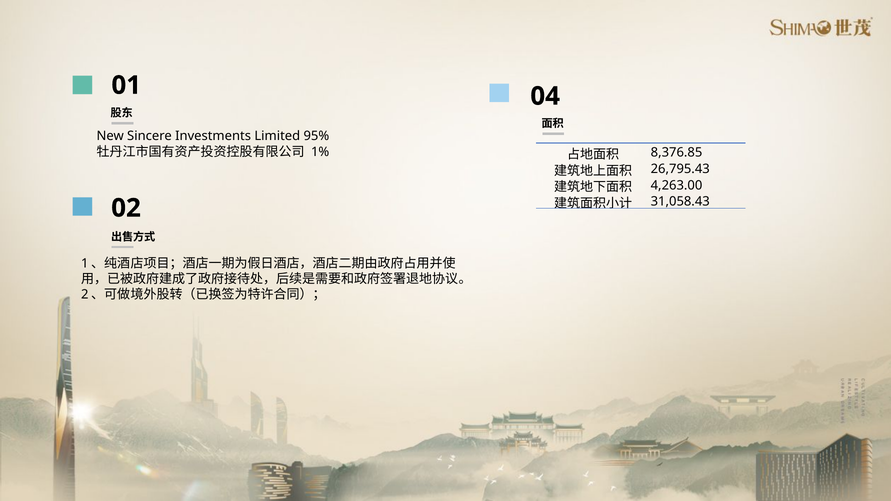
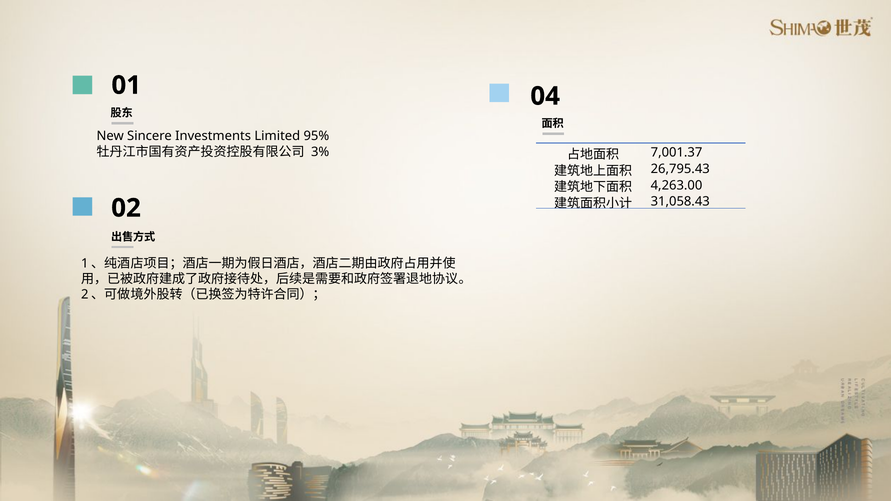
1%: 1% -> 3% (320, 152)
8,376.85: 8,376.85 -> 7,001.37 (677, 153)
